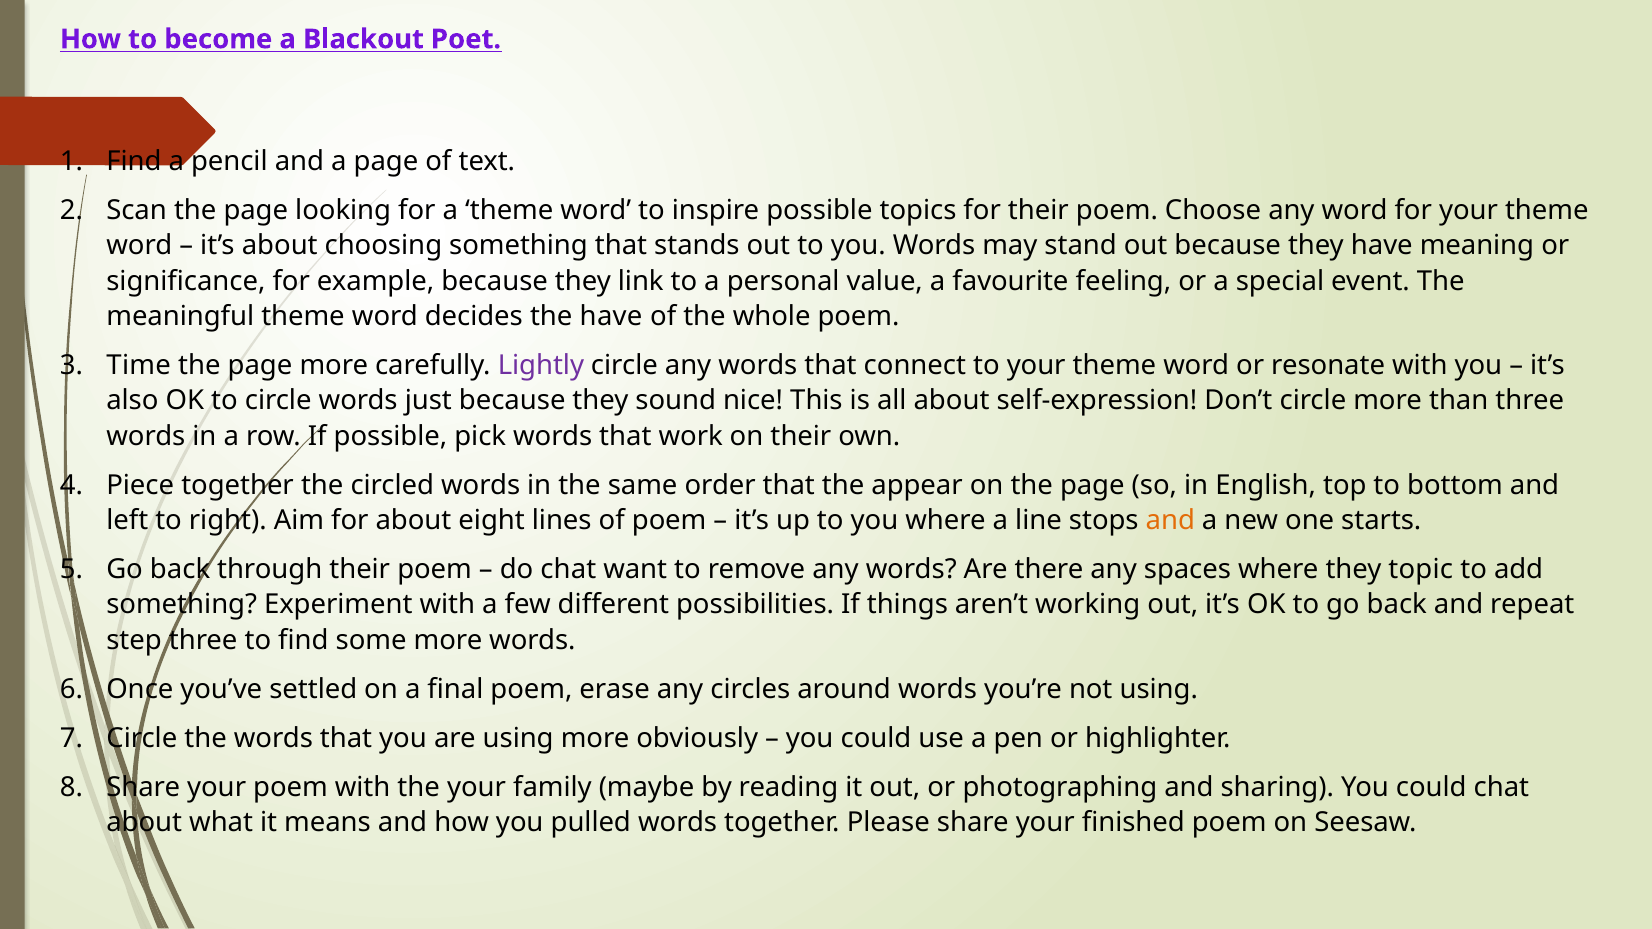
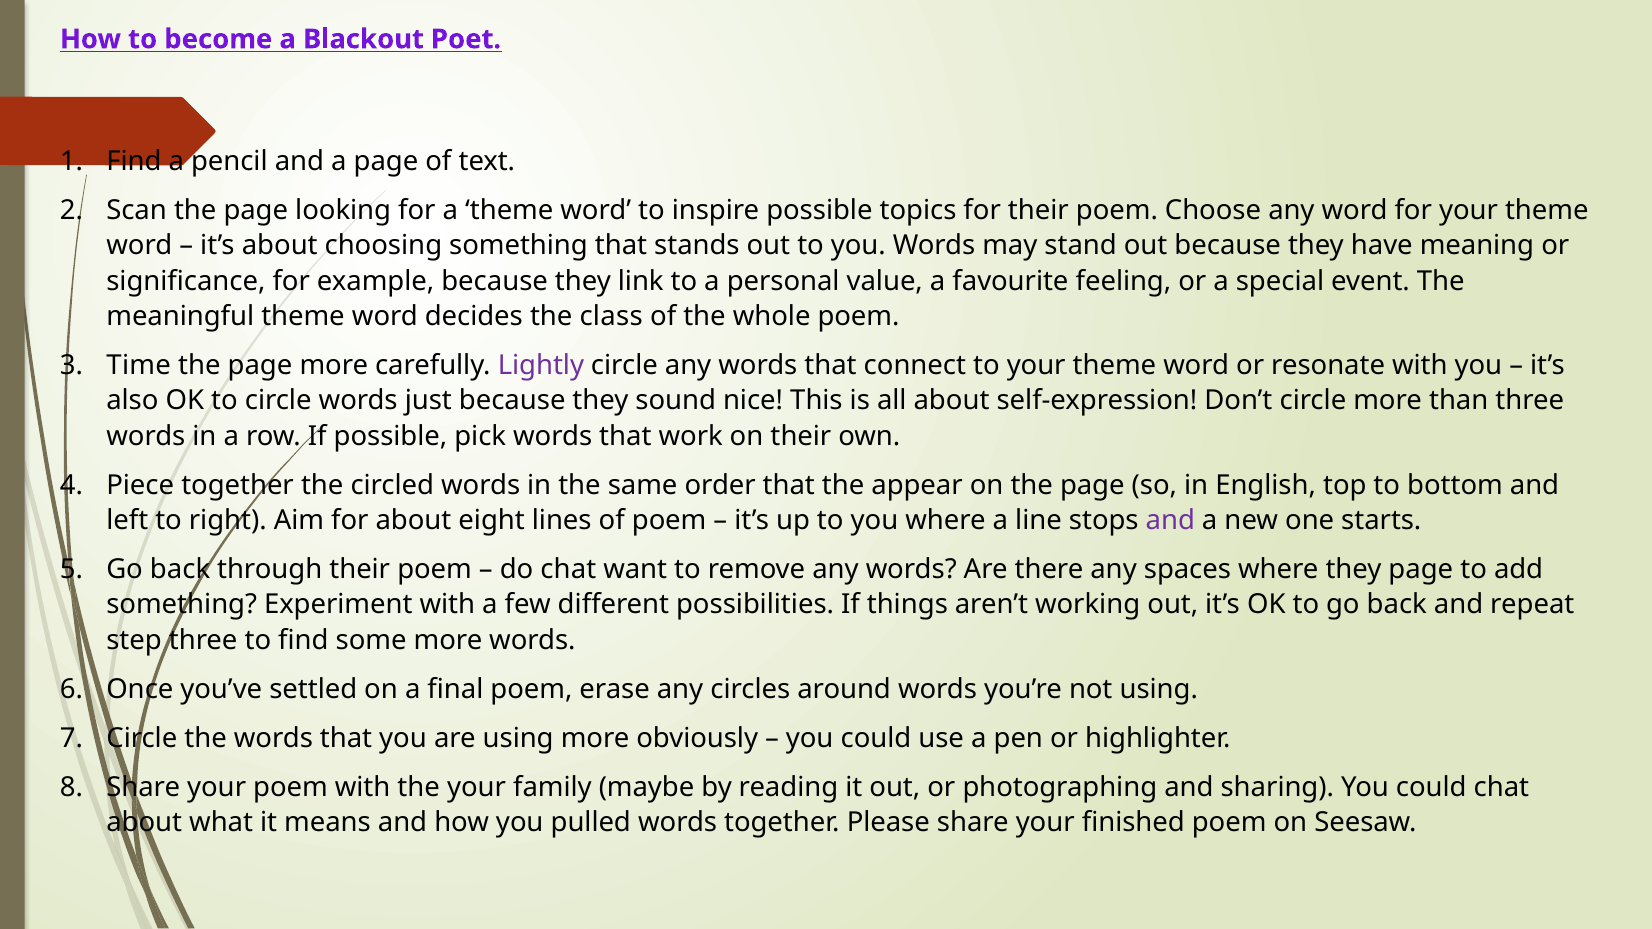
the have: have -> class (611, 317)
and colour: orange -> purple (1170, 521)
they topic: topic -> page (1421, 570)
